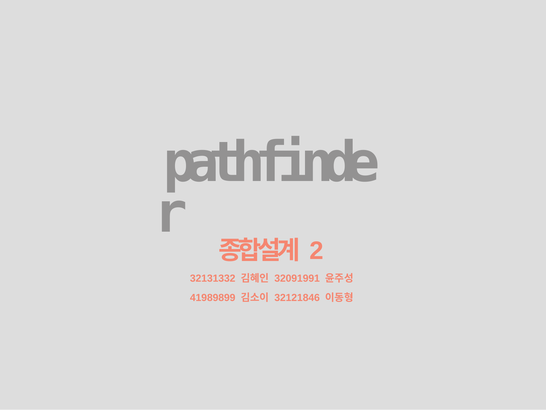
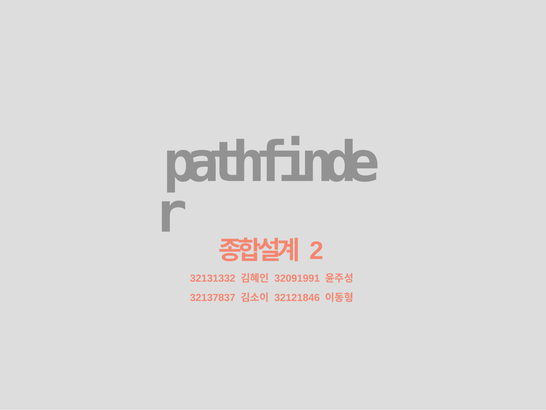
41989899: 41989899 -> 32137837 (213, 297)
